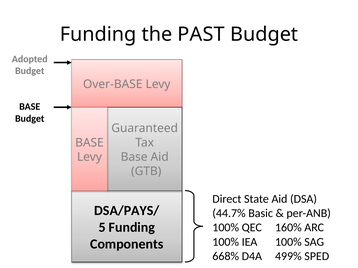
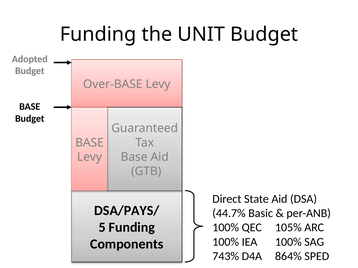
PAST: PAST -> UNIT (201, 35)
160%: 160% -> 105% (288, 228)
668%: 668% -> 743% (226, 257)
499%: 499% -> 864% (288, 257)
